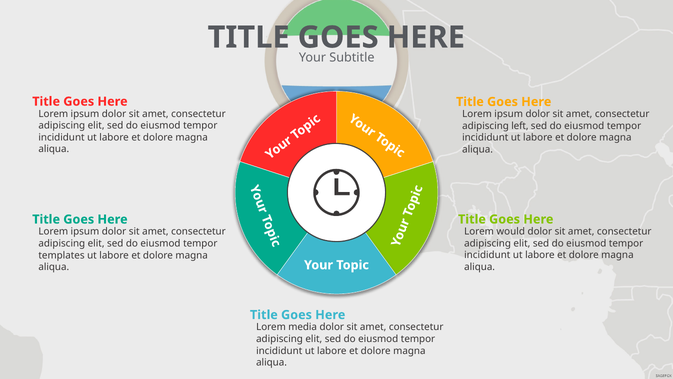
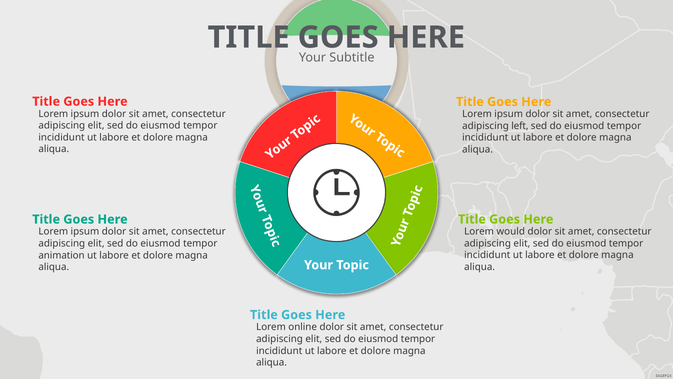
templates: templates -> animation (62, 255)
media: media -> online (303, 327)
